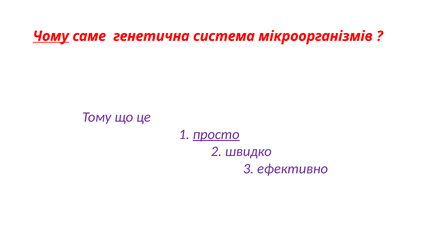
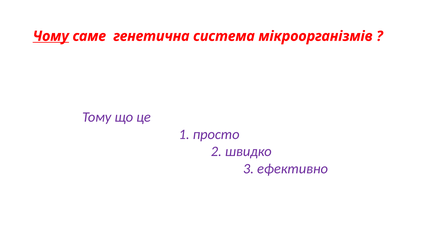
просто underline: present -> none (216, 134)
